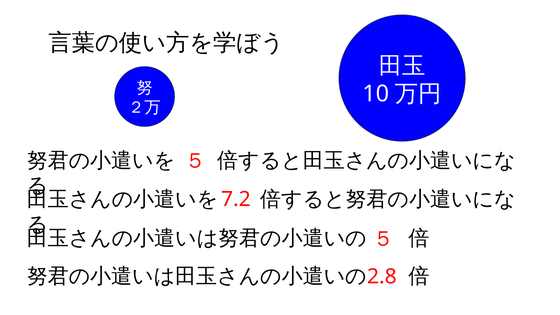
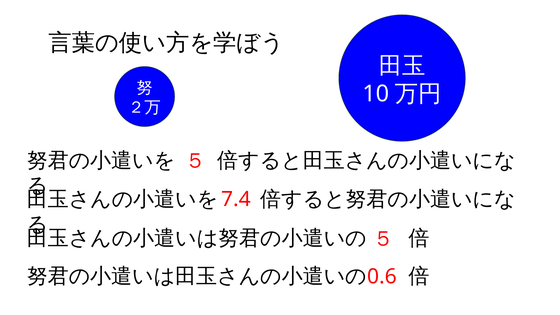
7.2: 7.2 -> 7.4 (236, 199)
2.8: 2.8 -> 0.6 (382, 277)
